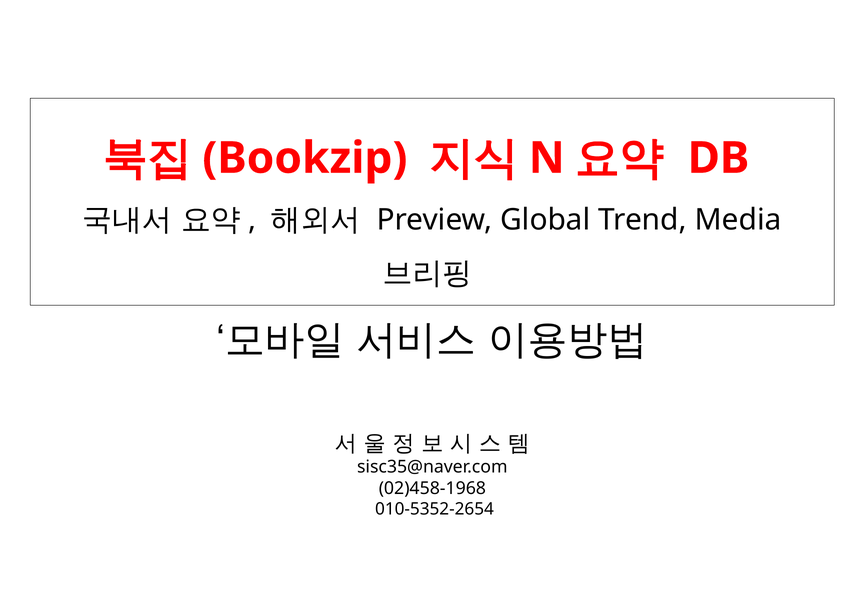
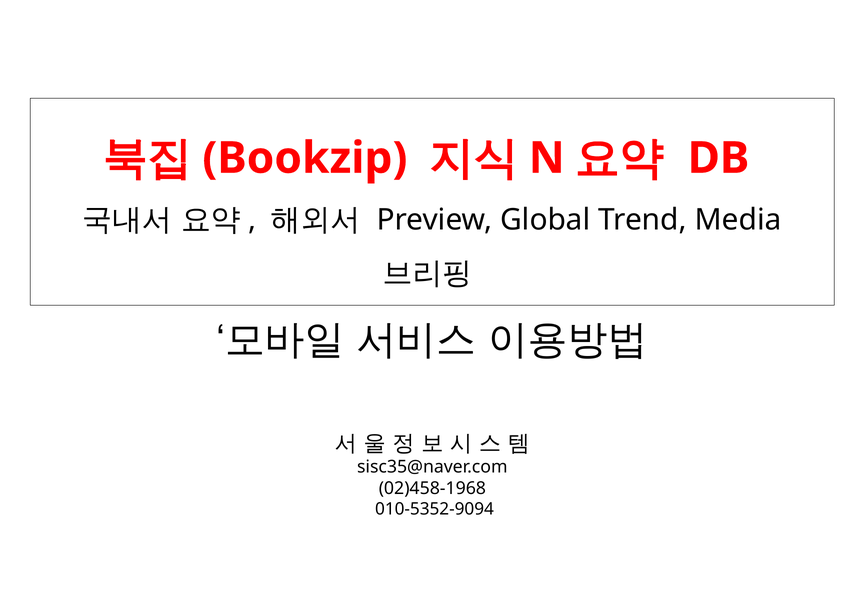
010-5352-2654: 010-5352-2654 -> 010-5352-9094 (434, 509)
